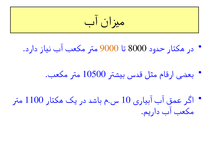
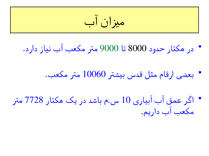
9000 colour: orange -> green (109, 48)
10500: 10500 -> 10060 (94, 74)
1100: 1100 -> 7728 (34, 100)
